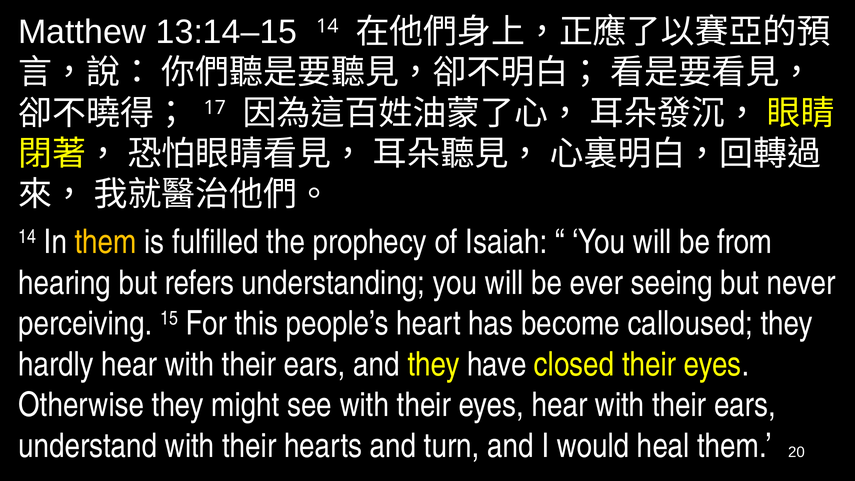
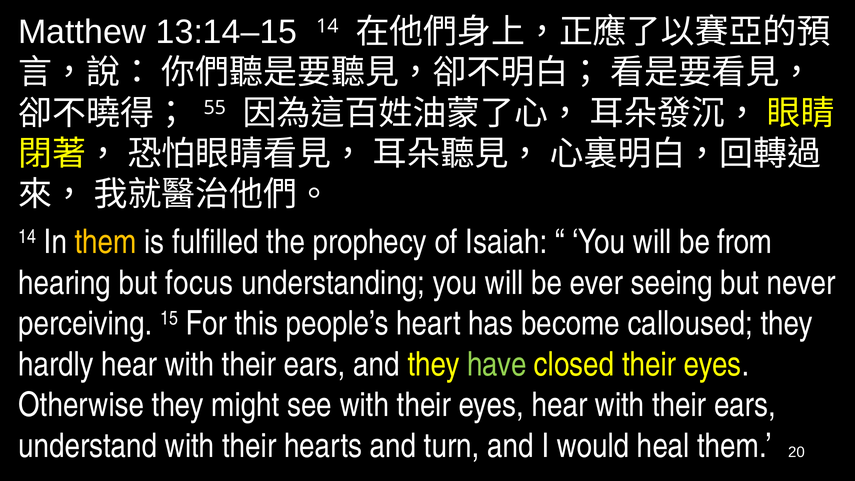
17: 17 -> 55 (215, 108)
refers: refers -> focus (199, 283)
have colour: white -> light green (497, 364)
